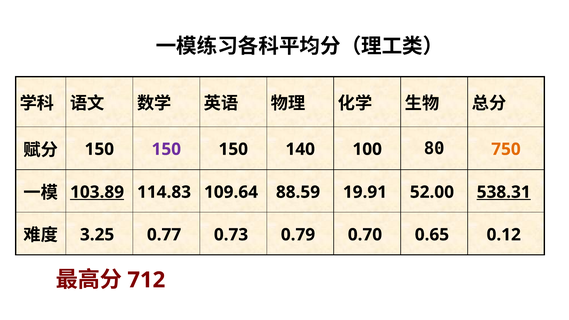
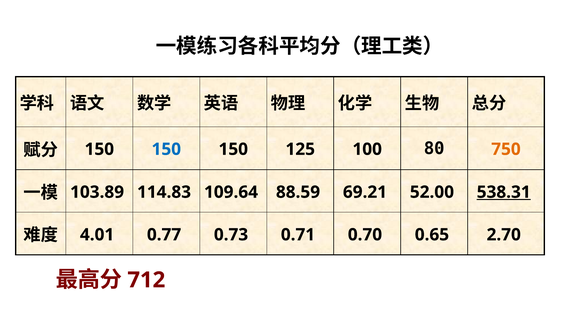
150 colour: purple -> blue (166, 149)
140: 140 -> 125 (300, 149)
103.89 underline: present -> none (97, 192)
19.91: 19.91 -> 69.21 (365, 192)
3.25: 3.25 -> 4.01 (97, 235)
0.79: 0.79 -> 0.71 (298, 235)
0.12: 0.12 -> 2.70 (504, 235)
